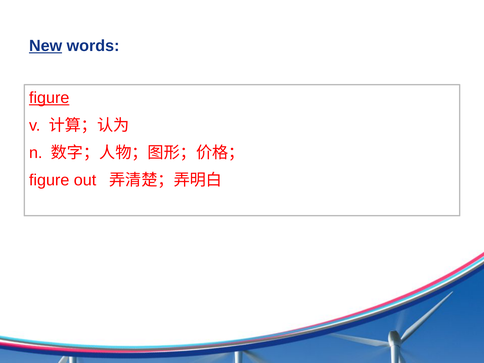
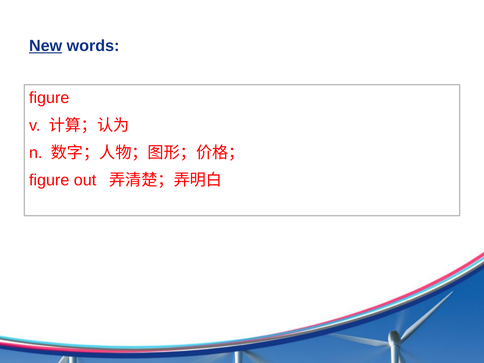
figure underline: present -> none (49, 98)
